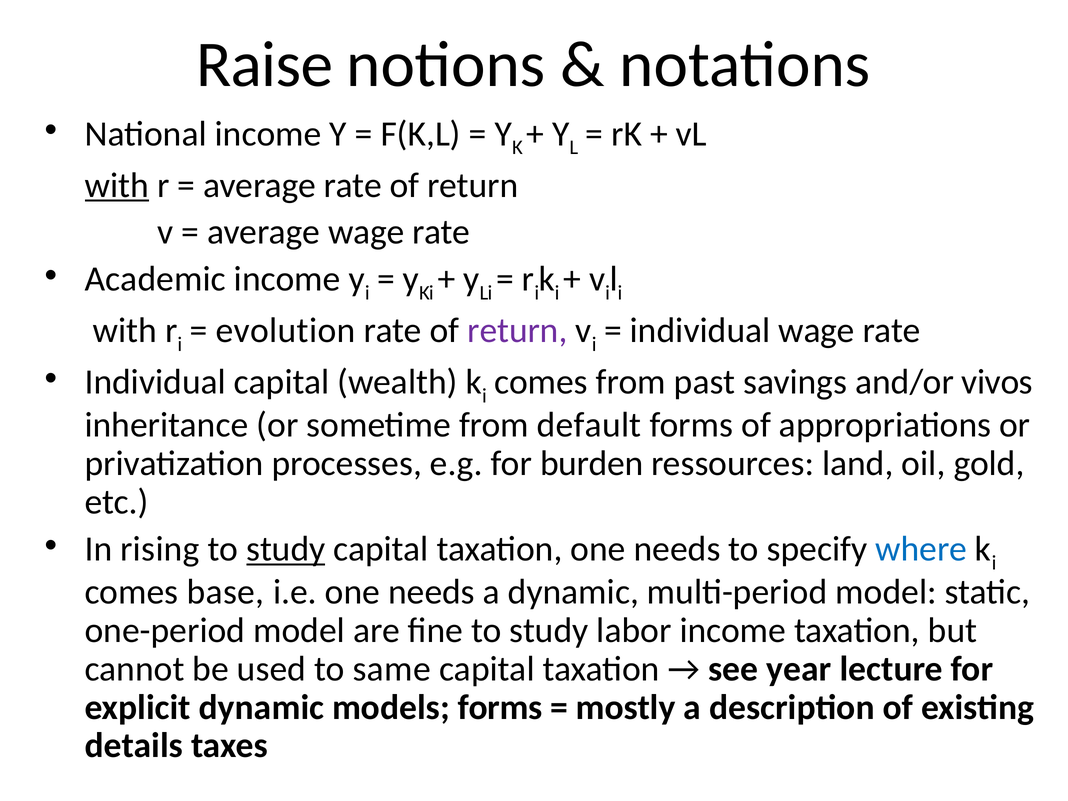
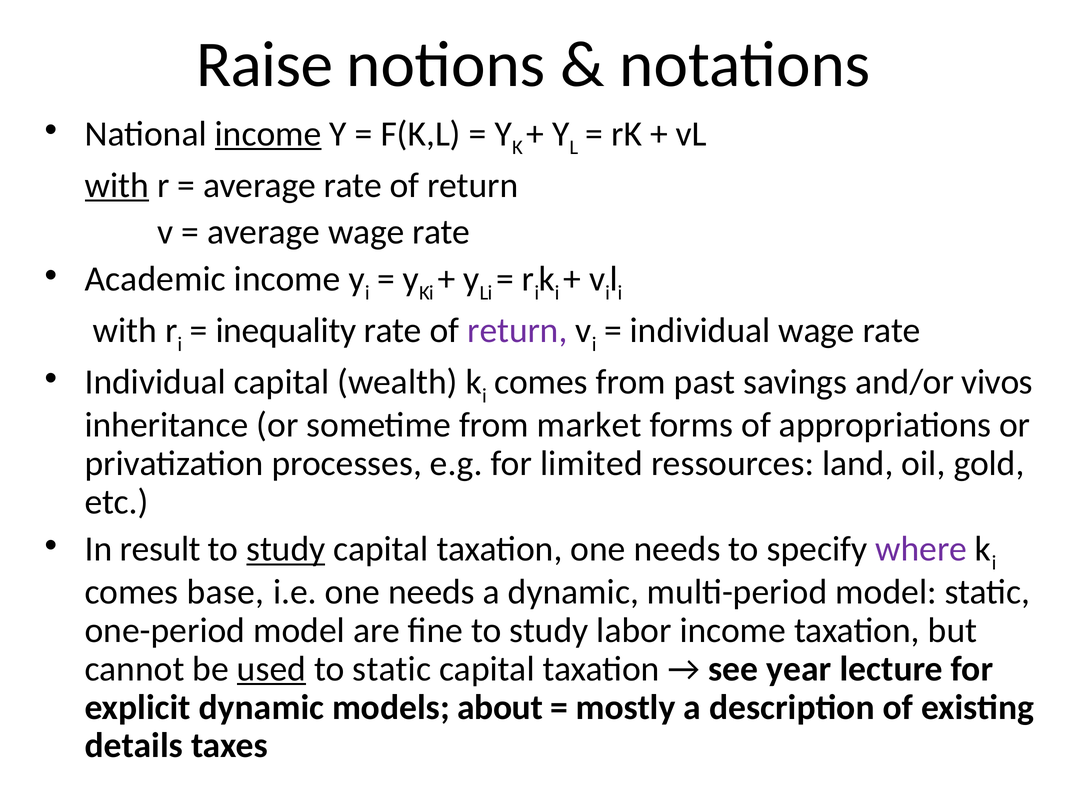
income underline: none -> present (268, 134)
evolution: evolution -> inequality (286, 331)
default: default -> market (589, 425)
burden: burden -> limited (591, 464)
rising: rising -> result (160, 549)
where colour: blue -> purple (921, 549)
used underline: none -> present (271, 669)
to same: same -> static (392, 669)
models forms: forms -> about (500, 707)
